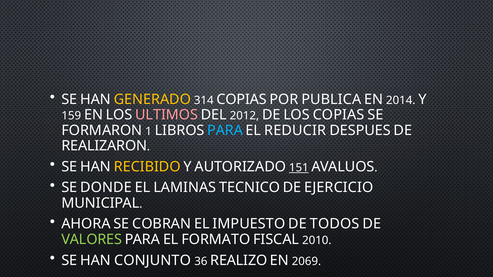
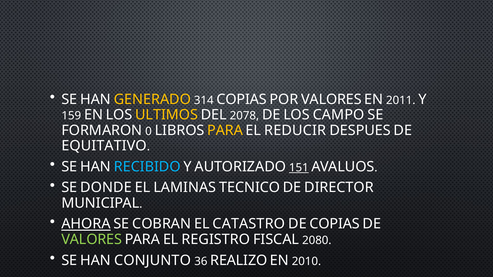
POR PUBLICA: PUBLICA -> VALORES (331, 99)
2014: 2014 -> 2011 (401, 100)
ULTIMOS colour: pink -> yellow (167, 115)
2012: 2012 -> 2078 (244, 116)
LOS COPIAS: COPIAS -> CAMPO (339, 115)
1: 1 -> 0 (149, 131)
PARA colour: light blue -> yellow (225, 130)
REALIZARON: REALIZARON -> EQUITATIVO (104, 146)
RECIBIDO colour: yellow -> light blue (147, 167)
EJERCICIO: EJERCICIO -> DIRECTOR (339, 188)
AHORA underline: none -> present (86, 224)
IMPUESTO: IMPUESTO -> CATASTRO (249, 224)
DE TODOS: TODOS -> COPIAS (335, 224)
FORMATO: FORMATO -> REGISTRO (216, 240)
2010: 2010 -> 2080 (317, 241)
2069: 2069 -> 2010 (306, 262)
